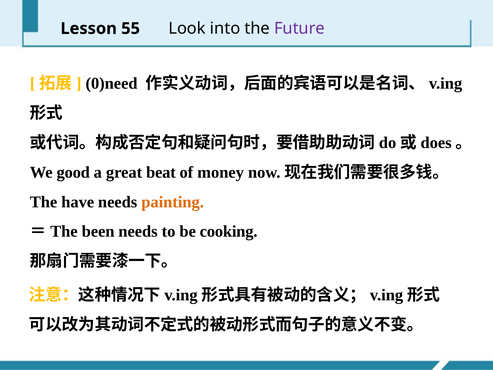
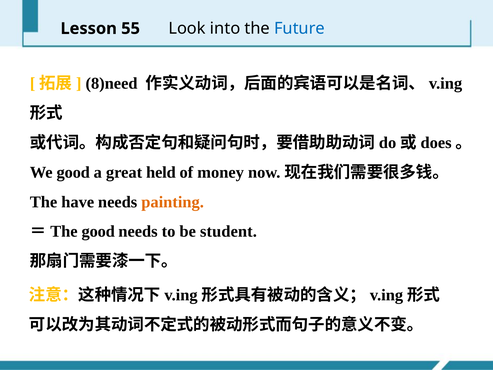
Future colour: purple -> blue (299, 28)
0)need: 0)need -> 8)need (112, 83)
beat: beat -> held (161, 172)
＝The been: been -> good (98, 231)
cooking: cooking -> student (228, 231)
